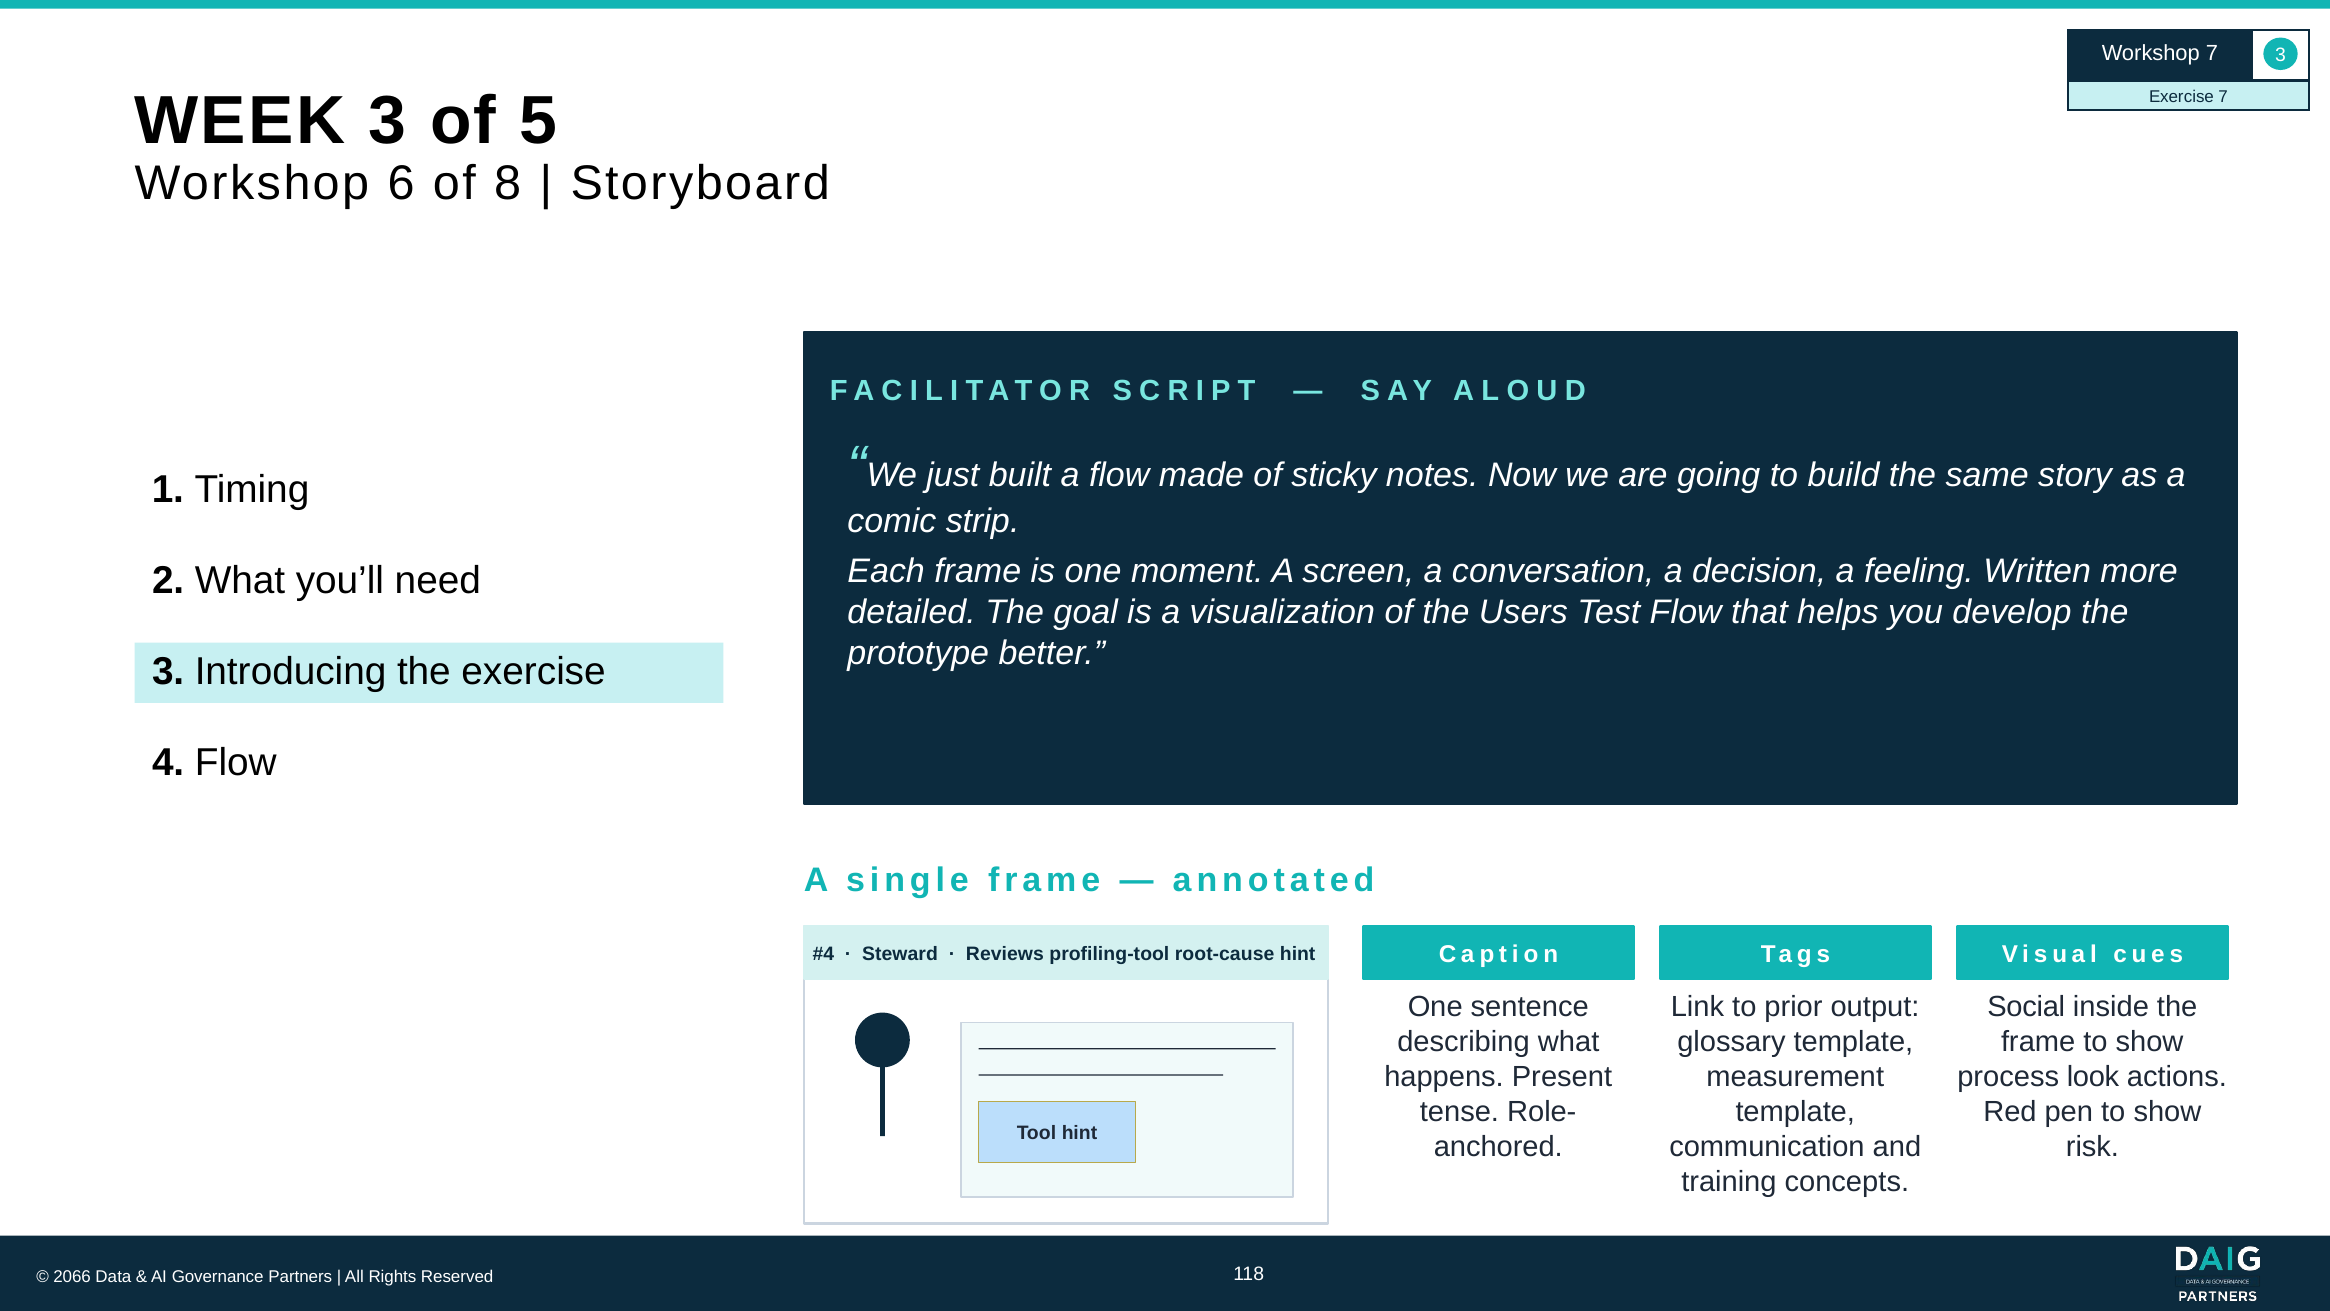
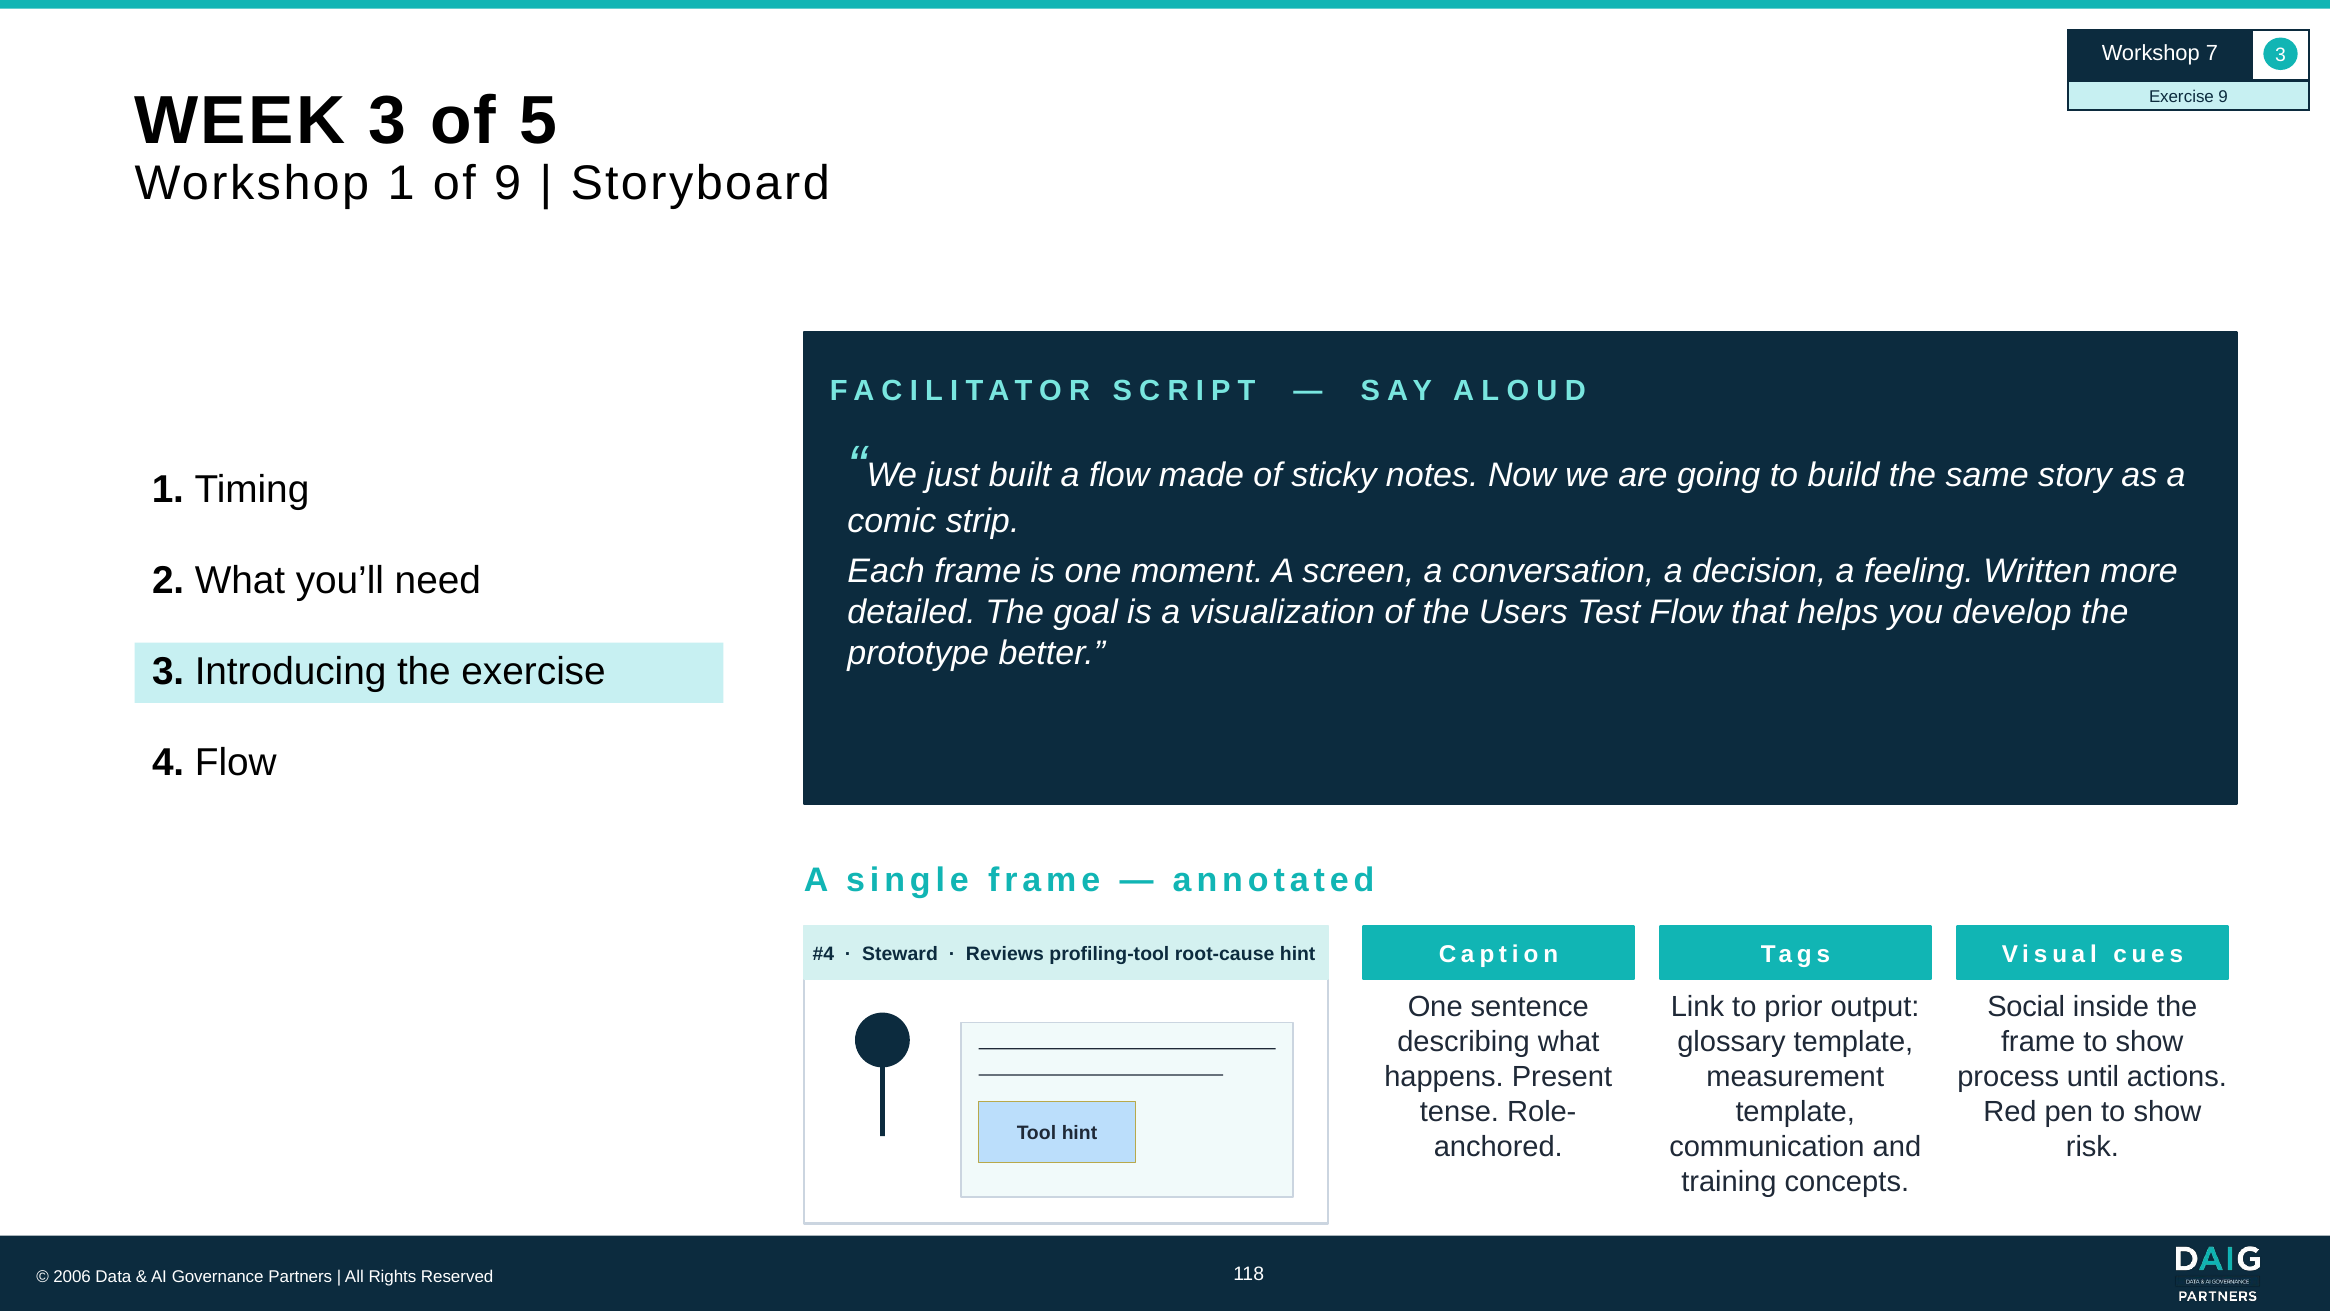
Exercise 7: 7 -> 9 (2223, 96)
Workshop 6: 6 -> 1 (401, 184)
of 8: 8 -> 9 (508, 184)
look: look -> until (2093, 1077)
2066: 2066 -> 2006 (72, 1277)
